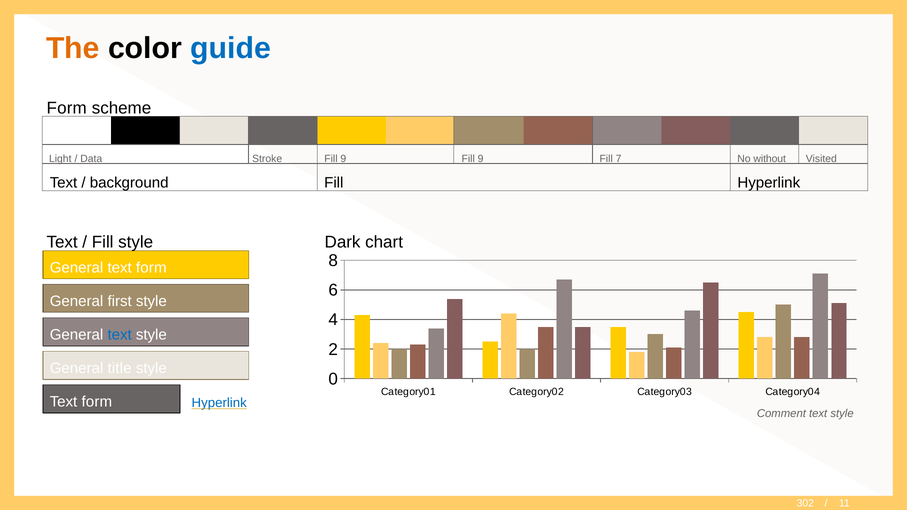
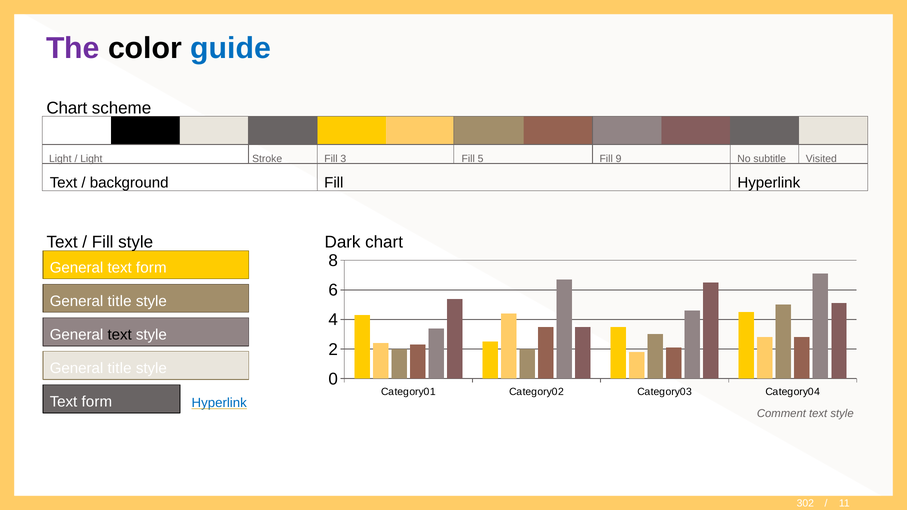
The colour: orange -> purple (73, 48)
Form: Form -> Chart (67, 108)
Data: Data -> Light (91, 159)
9: 9 -> 3 (343, 159)
9: 9 -> 5 (481, 159)
7: 7 -> 9 (619, 159)
without: without -> subtitle (770, 159)
first: first -> title (120, 301)
text colour: blue -> black (120, 335)
